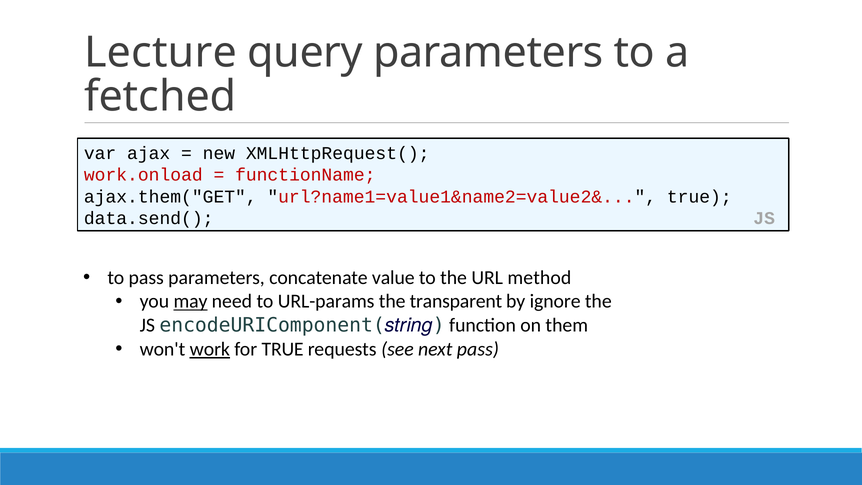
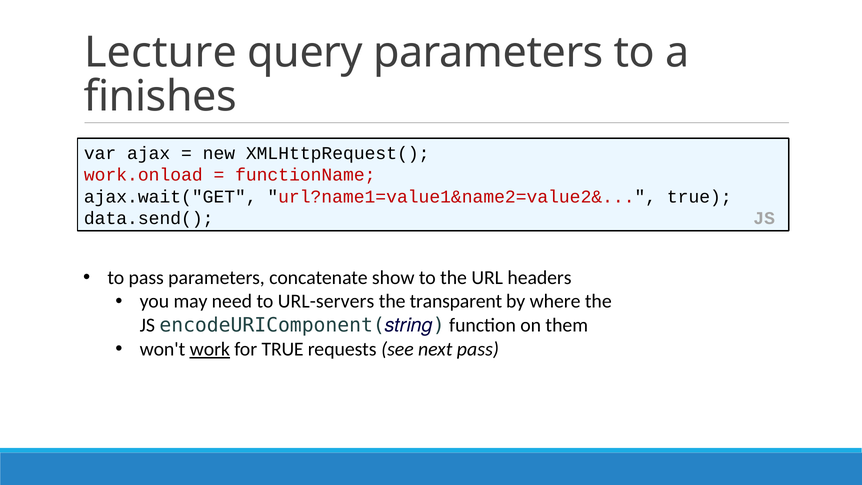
fetched: fetched -> finishes (160, 97)
ajax.them("GET: ajax.them("GET -> ajax.wait("GET (170, 197)
value: value -> show (393, 278)
method: method -> headers (539, 278)
may underline: present -> none (190, 301)
URL-params: URL-params -> URL-servers (326, 301)
ignore: ignore -> where (555, 301)
